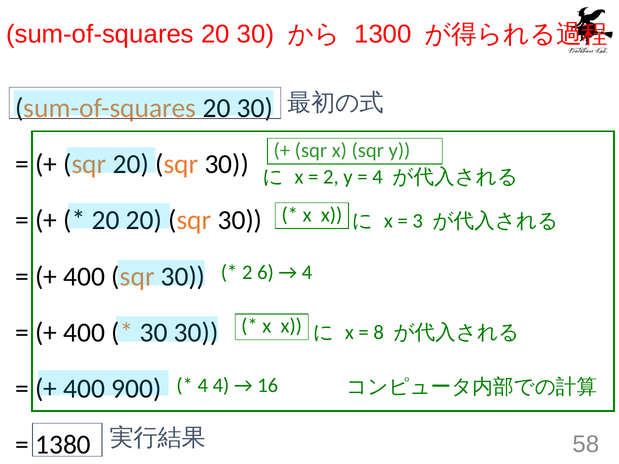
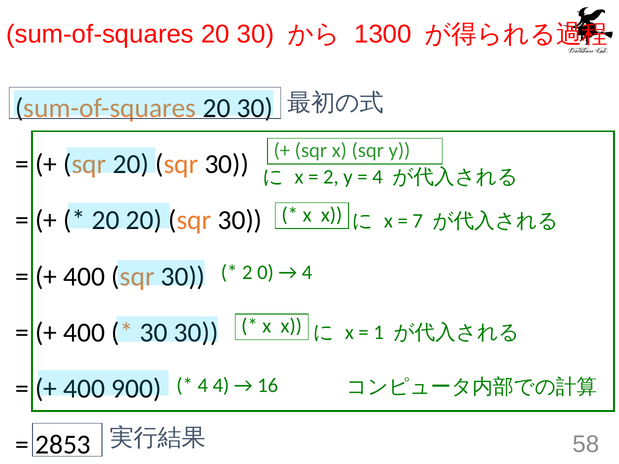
3: 3 -> 7 (418, 221)
6: 6 -> 0 (266, 273)
8: 8 -> 1 (379, 332)
1380: 1380 -> 2853 (63, 445)
